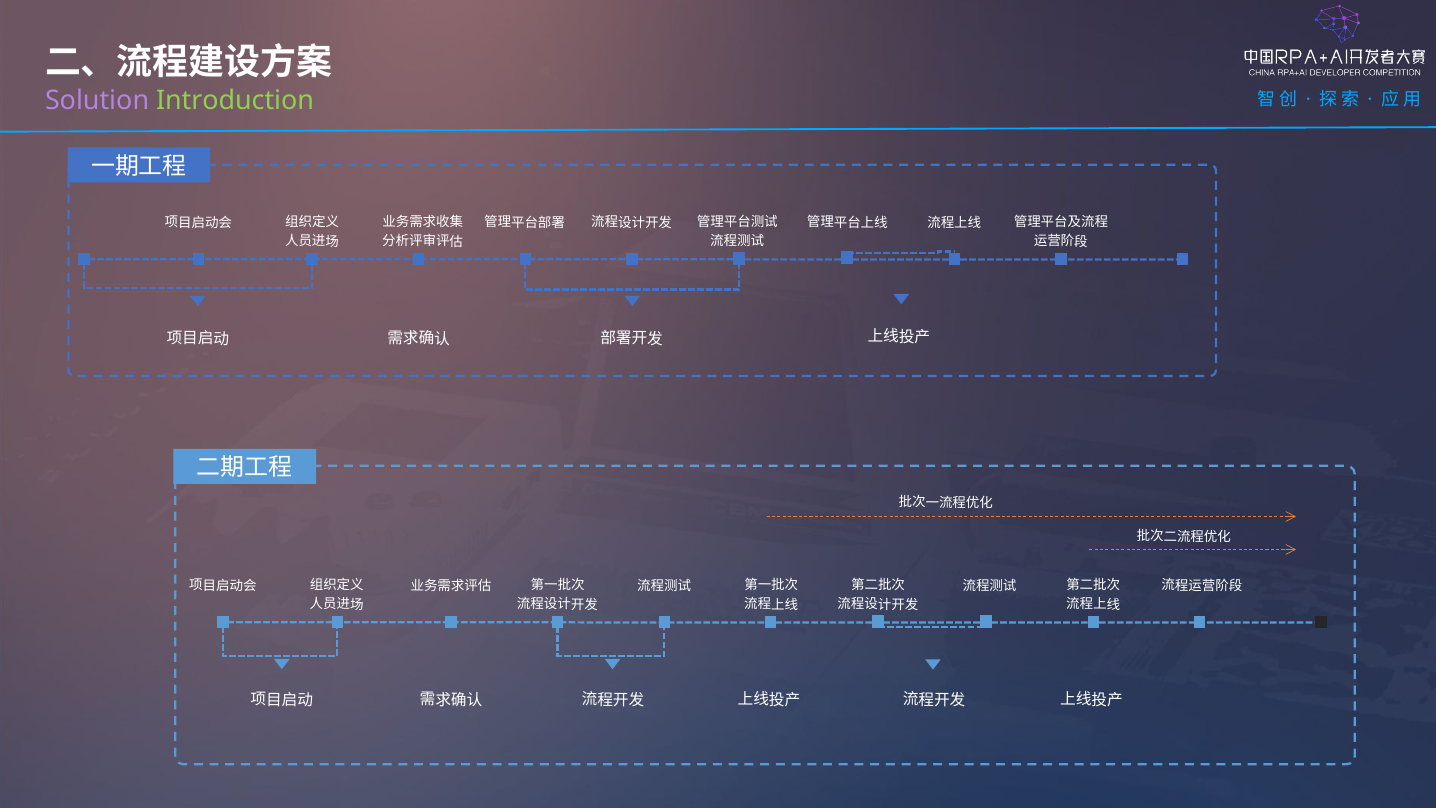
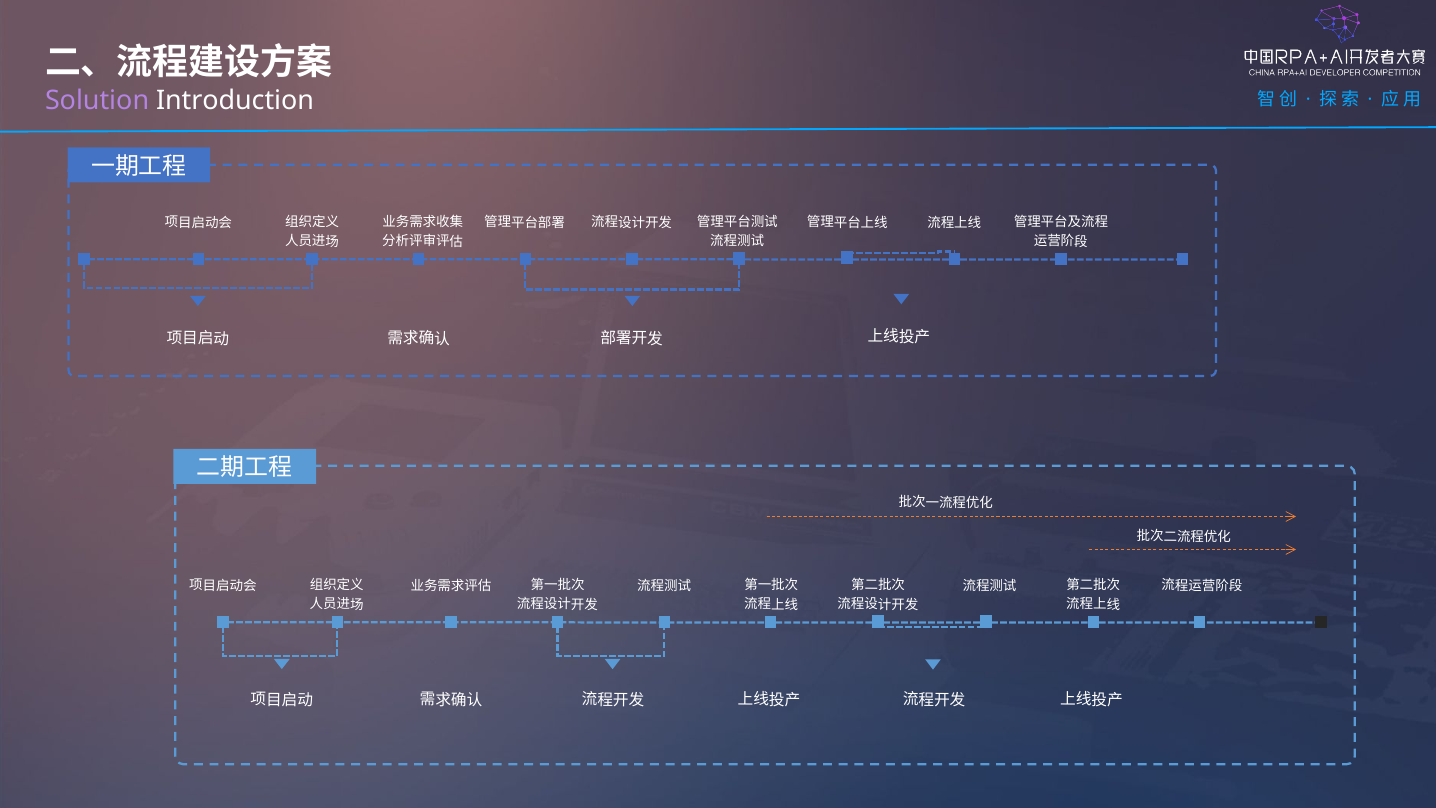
Introduction colour: light green -> white (235, 100)
